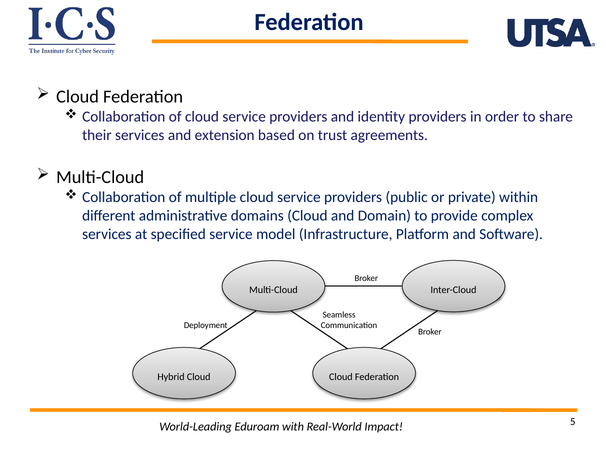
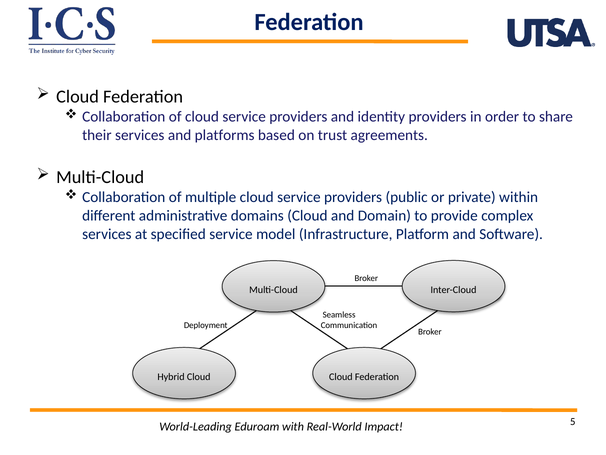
extension: extension -> platforms (225, 135)
